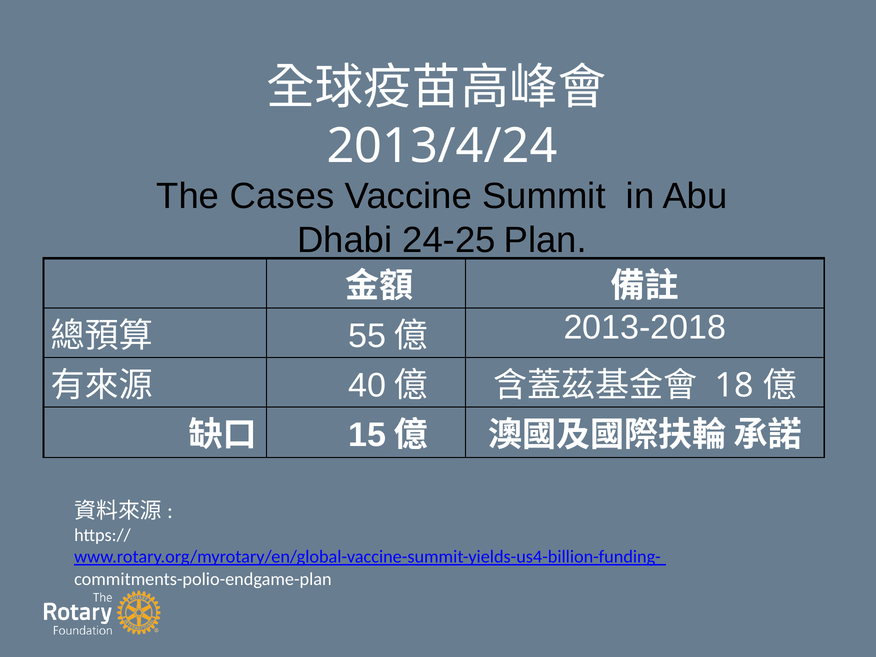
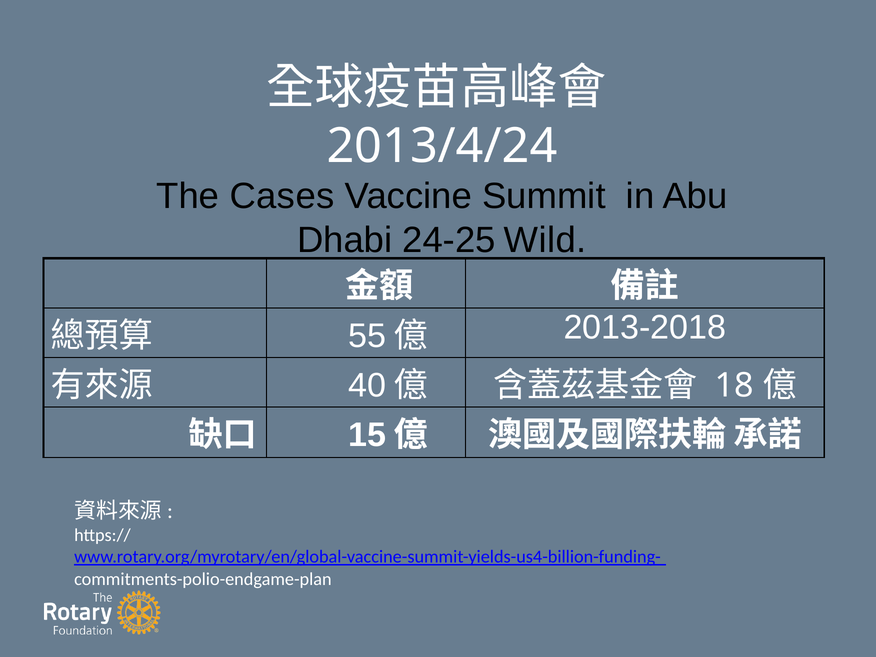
Plan: Plan -> Wild (545, 240)
